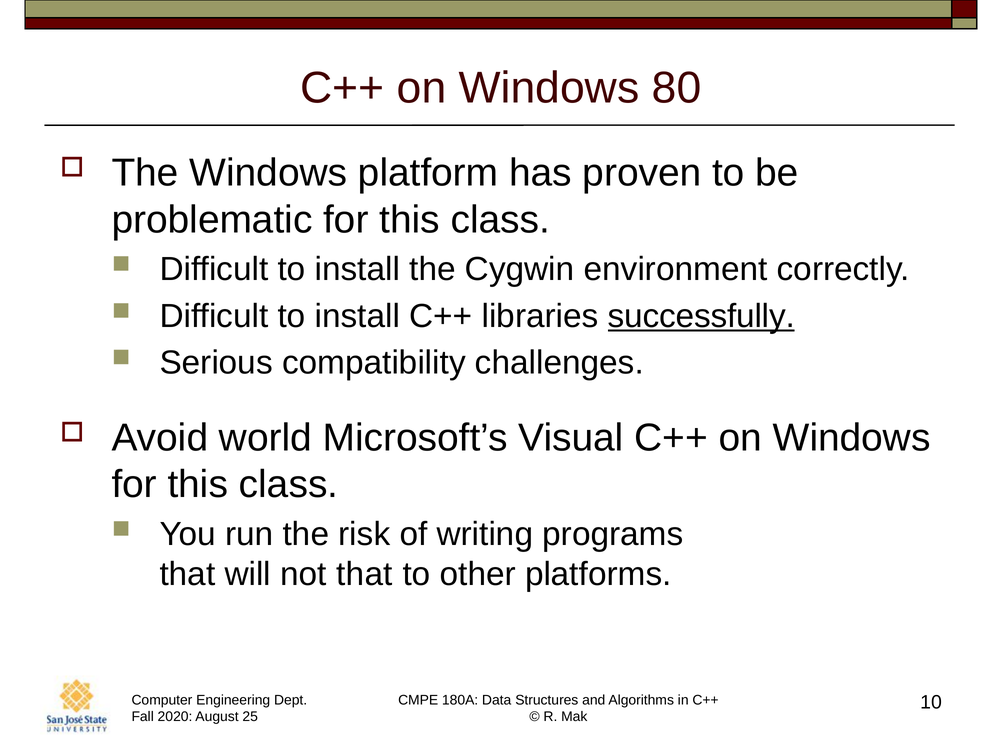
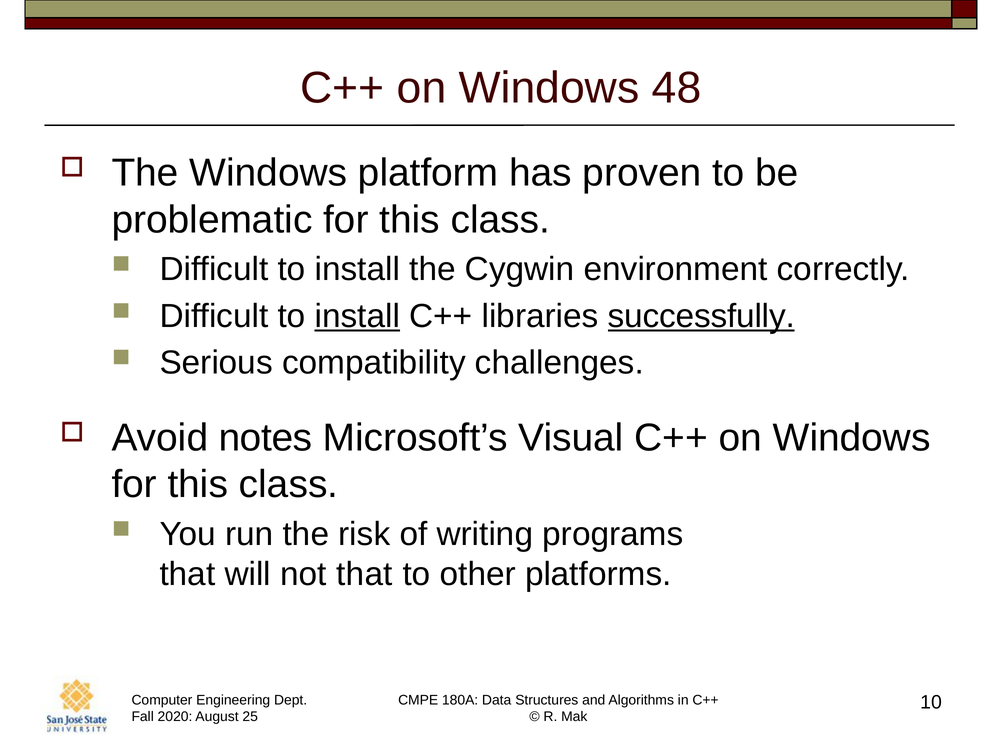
80: 80 -> 48 (677, 88)
install underline: none -> present (357, 316)
world: world -> notes (266, 438)
